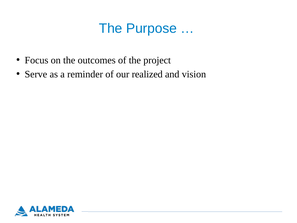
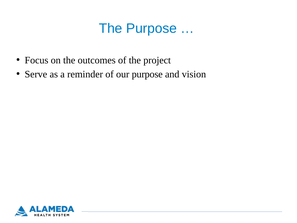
our realized: realized -> purpose (147, 74)
